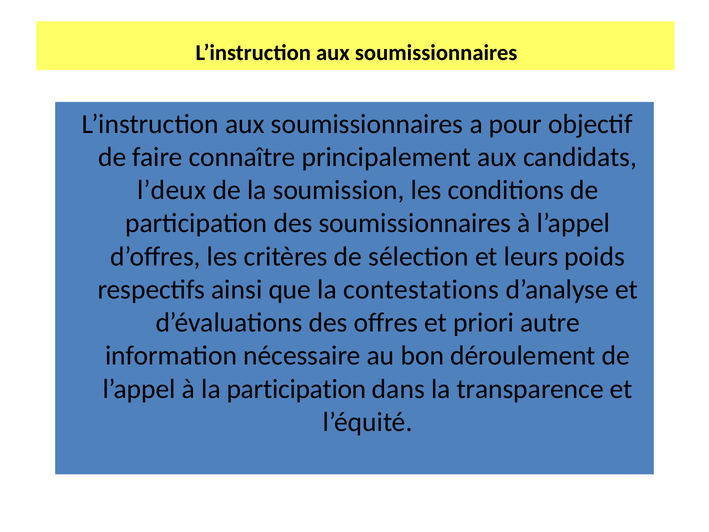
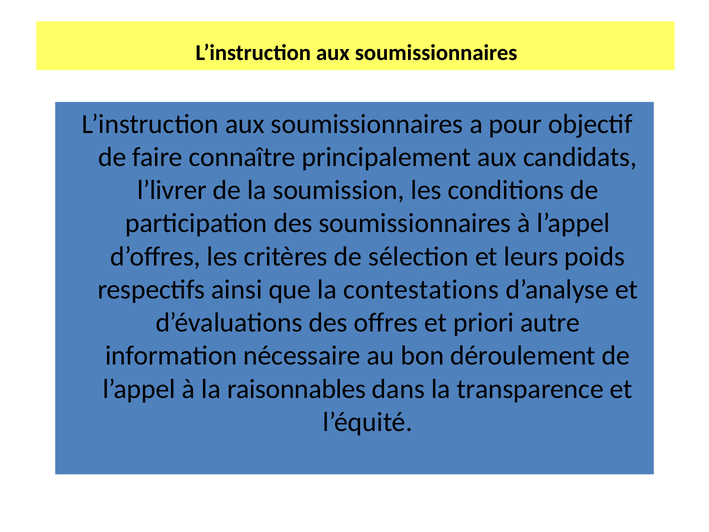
l’deux: l’deux -> l’livrer (172, 190)
la participation: participation -> raisonnables (297, 389)
